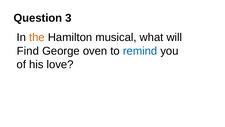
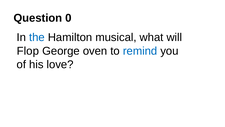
3: 3 -> 0 (68, 18)
the colour: orange -> blue (37, 37)
Find: Find -> Flop (28, 51)
